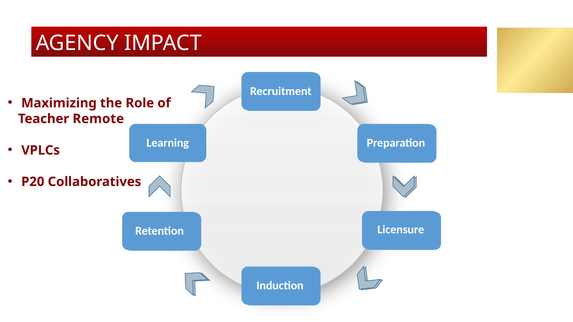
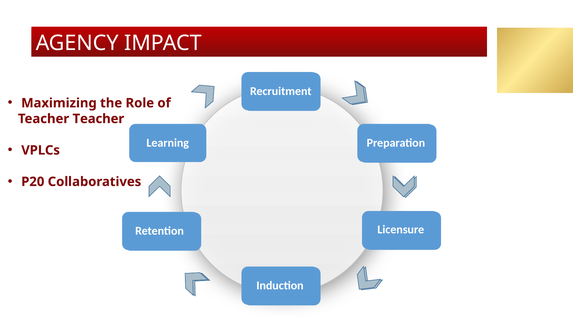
Teacher Remote: Remote -> Teacher (98, 119)
